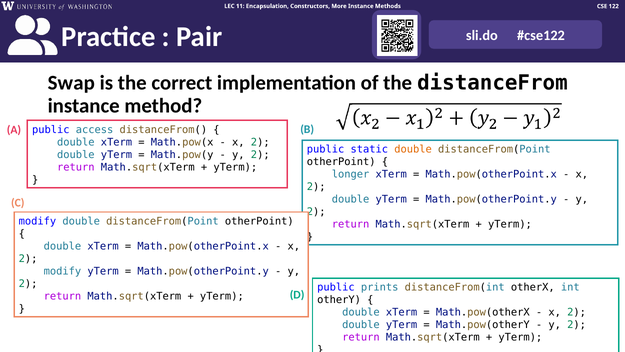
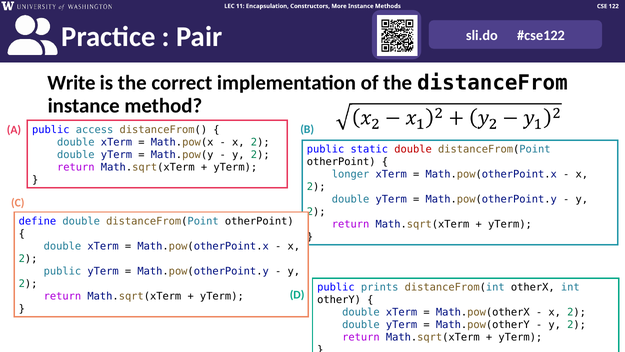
Swap: Swap -> Write (71, 83)
double colour: orange -> red (413, 149)
modify: modify -> define (37, 221)
modify: modify -> public (62, 271)
